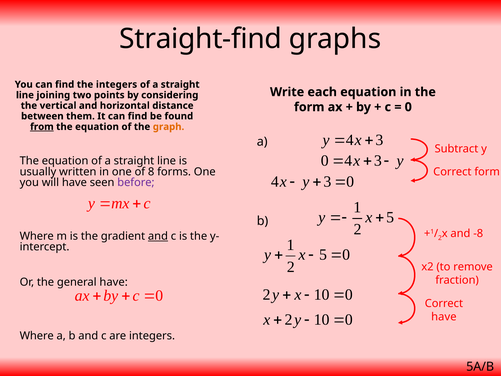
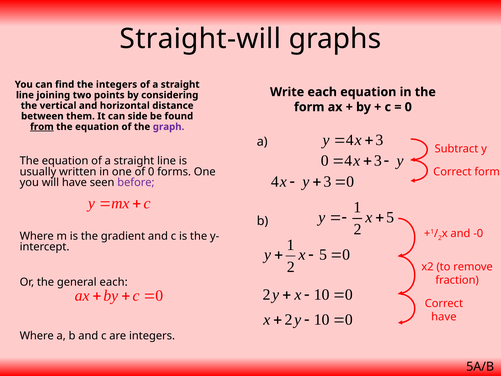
Straight-find: Straight-find -> Straight-will (200, 39)
It can find: find -> side (138, 116)
graph colour: orange -> purple (169, 127)
of 8: 8 -> 0 (151, 172)
-8: -8 -> -0 (478, 233)
and underline: present -> none (158, 236)
general have: have -> each (114, 282)
